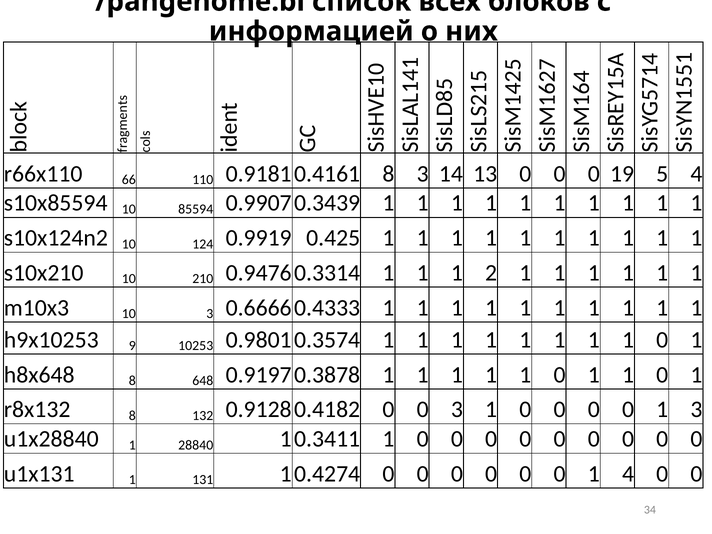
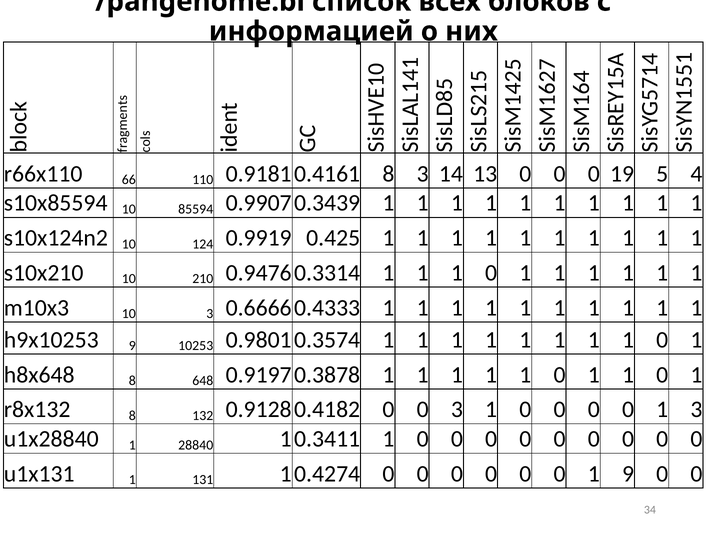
2: 2 -> 0 (491, 273)
0 1 4: 4 -> 9 (628, 474)
